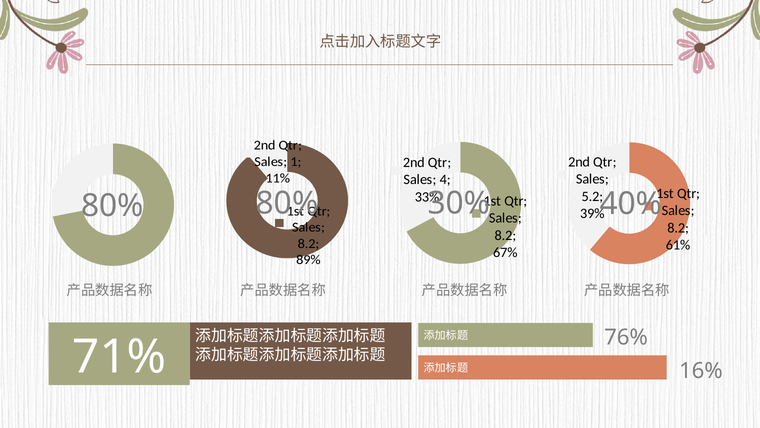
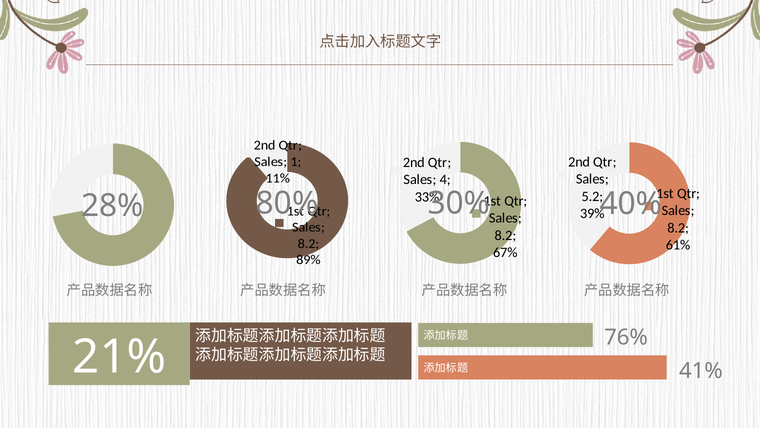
80%: 80% -> 28% (113, 206)
71%: 71% -> 21% (119, 357)
16%: 16% -> 41% (701, 371)
